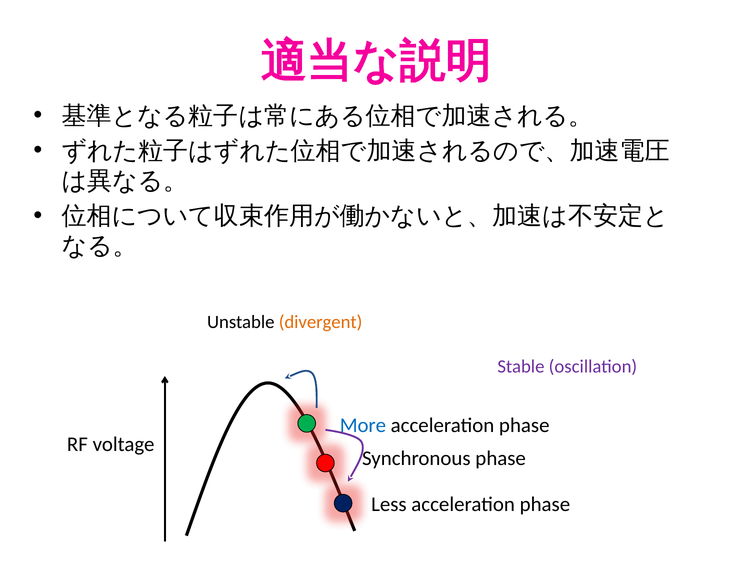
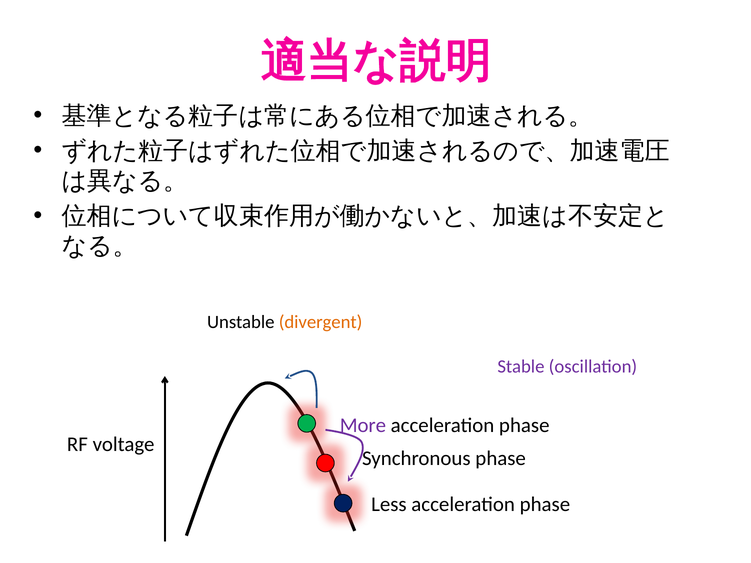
More colour: blue -> purple (363, 426)
